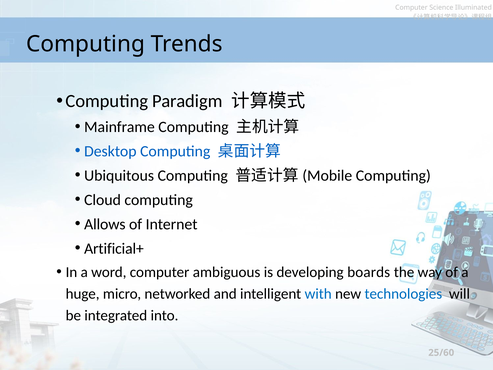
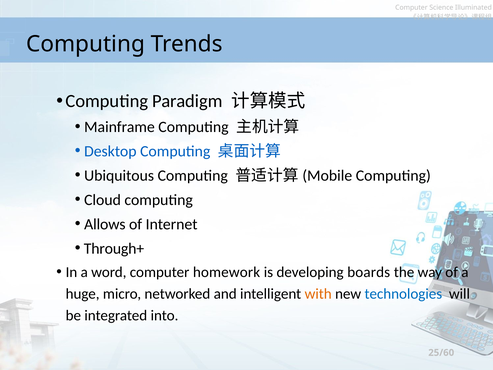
Artificial+: Artificial+ -> Through+ (114, 248)
ambiguous: ambiguous -> homework (227, 272)
with colour: blue -> orange (318, 294)
